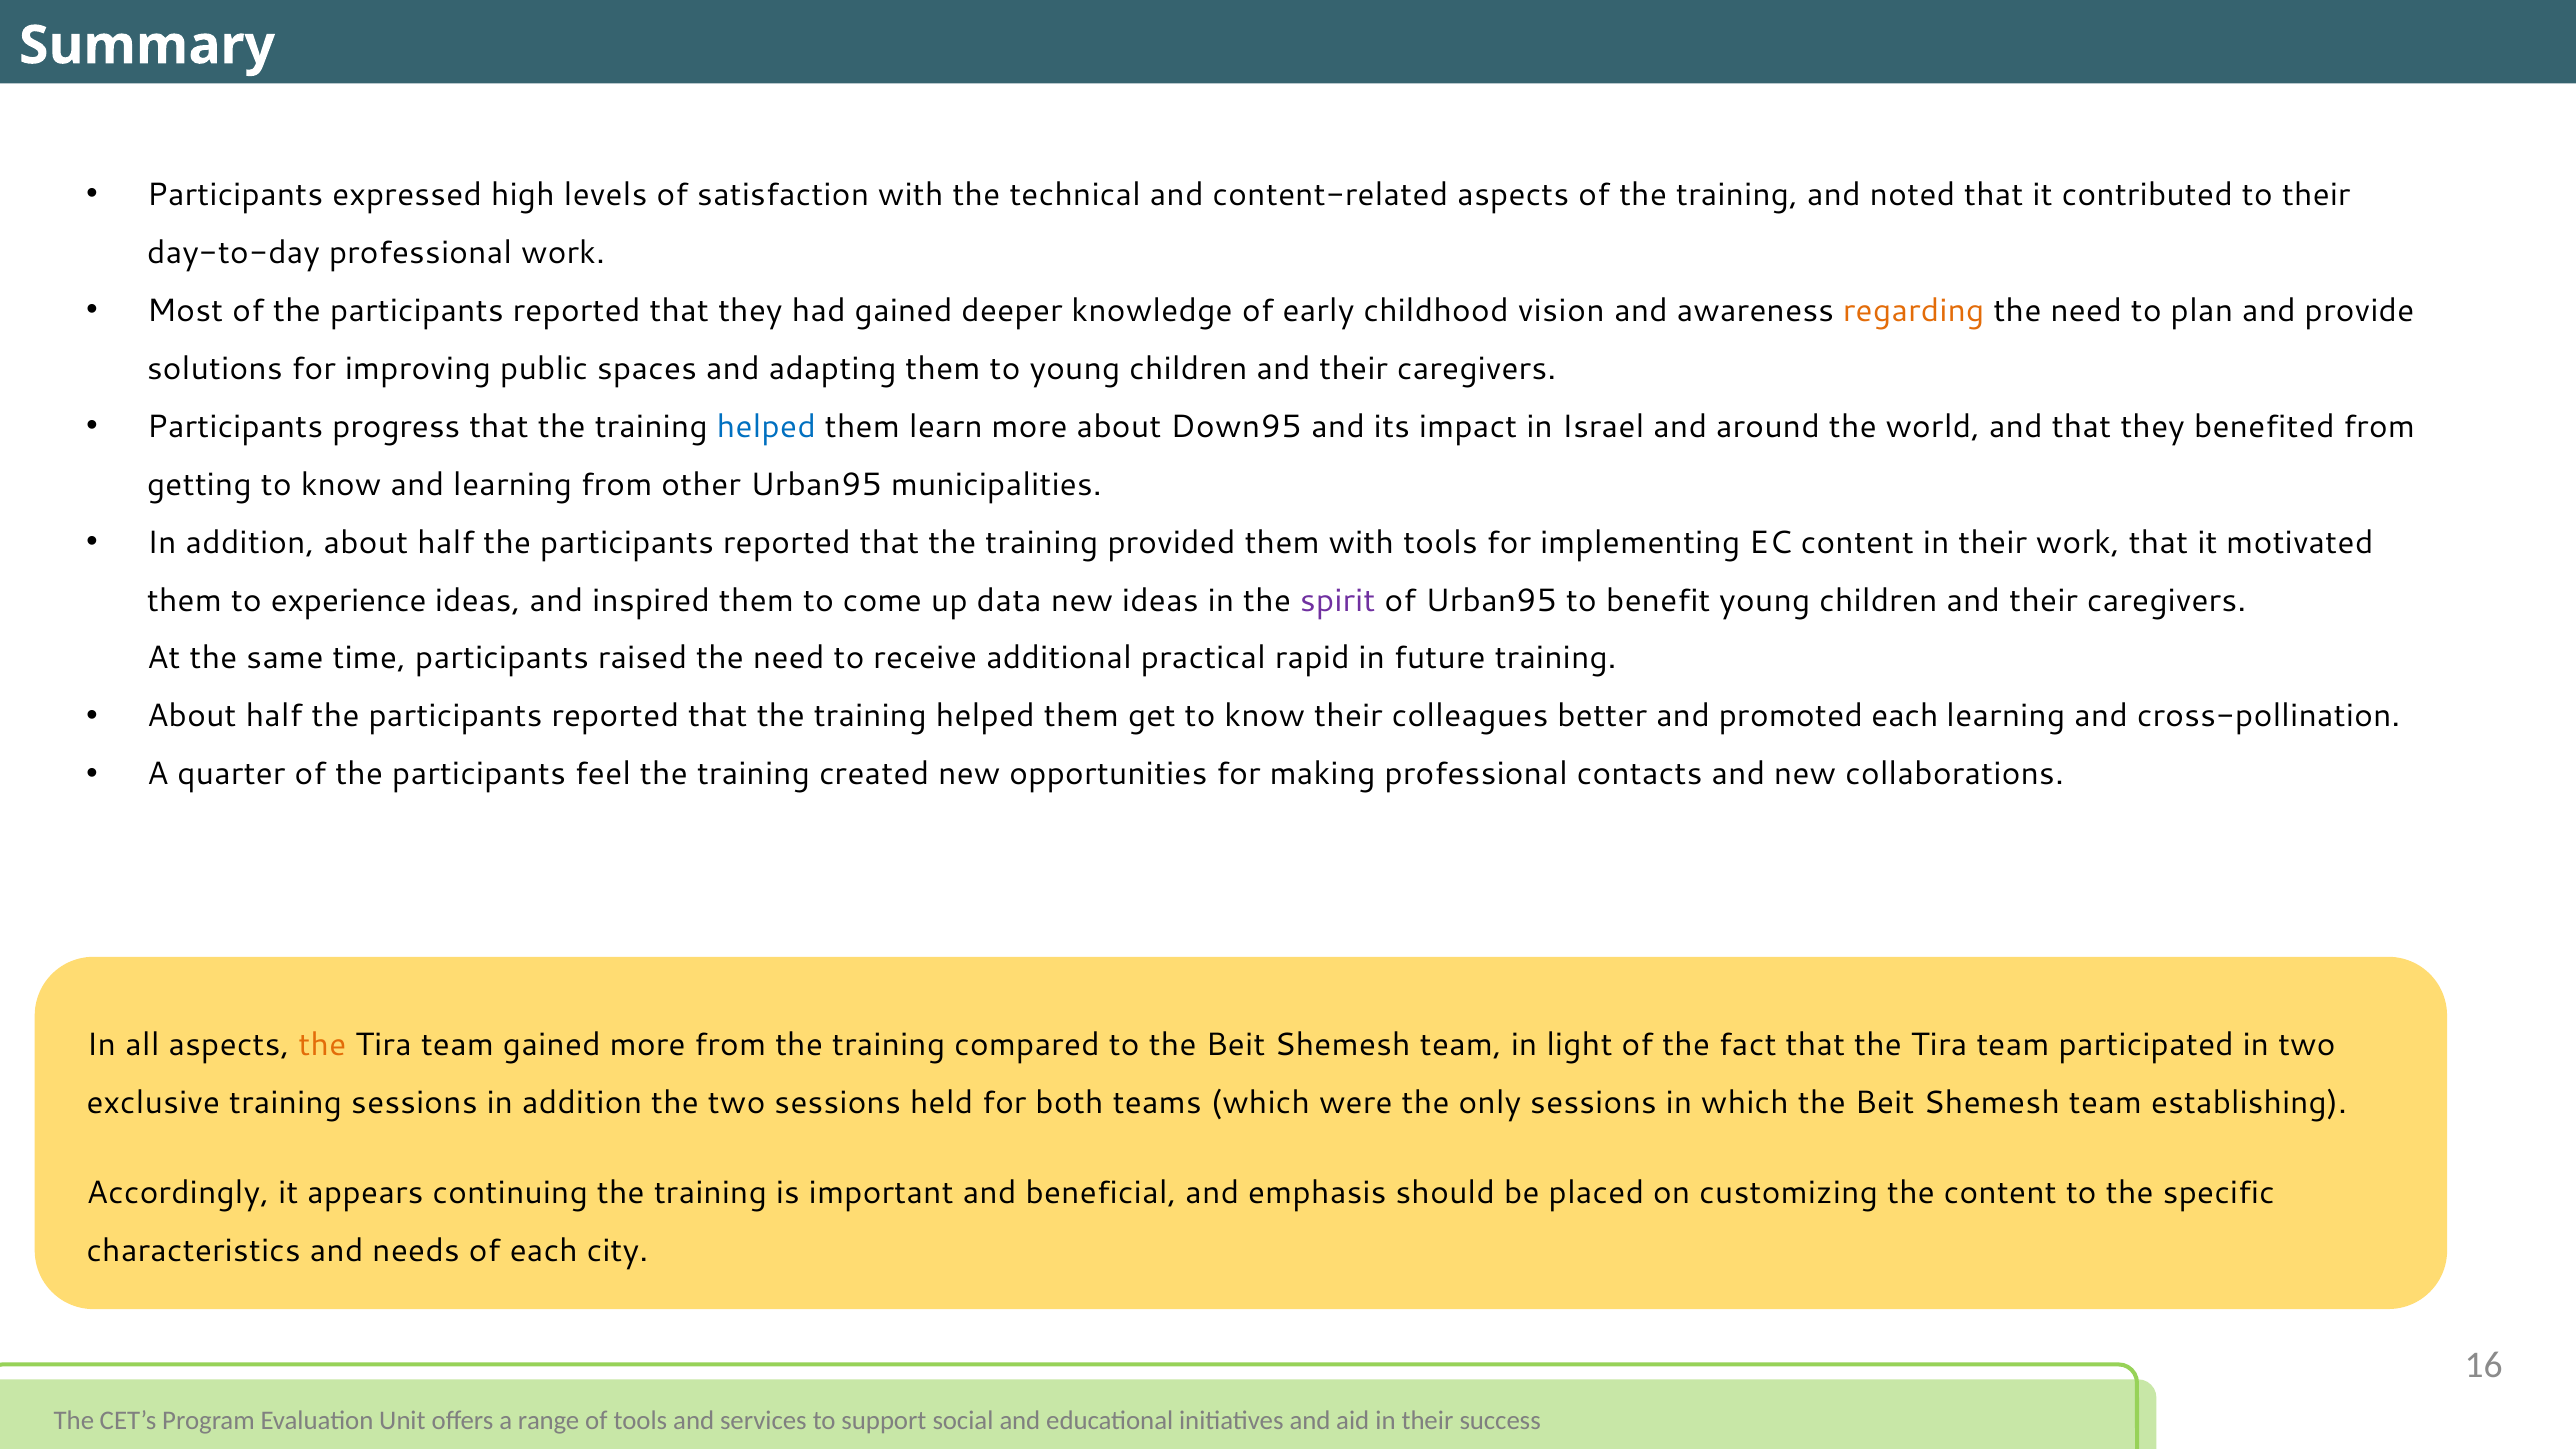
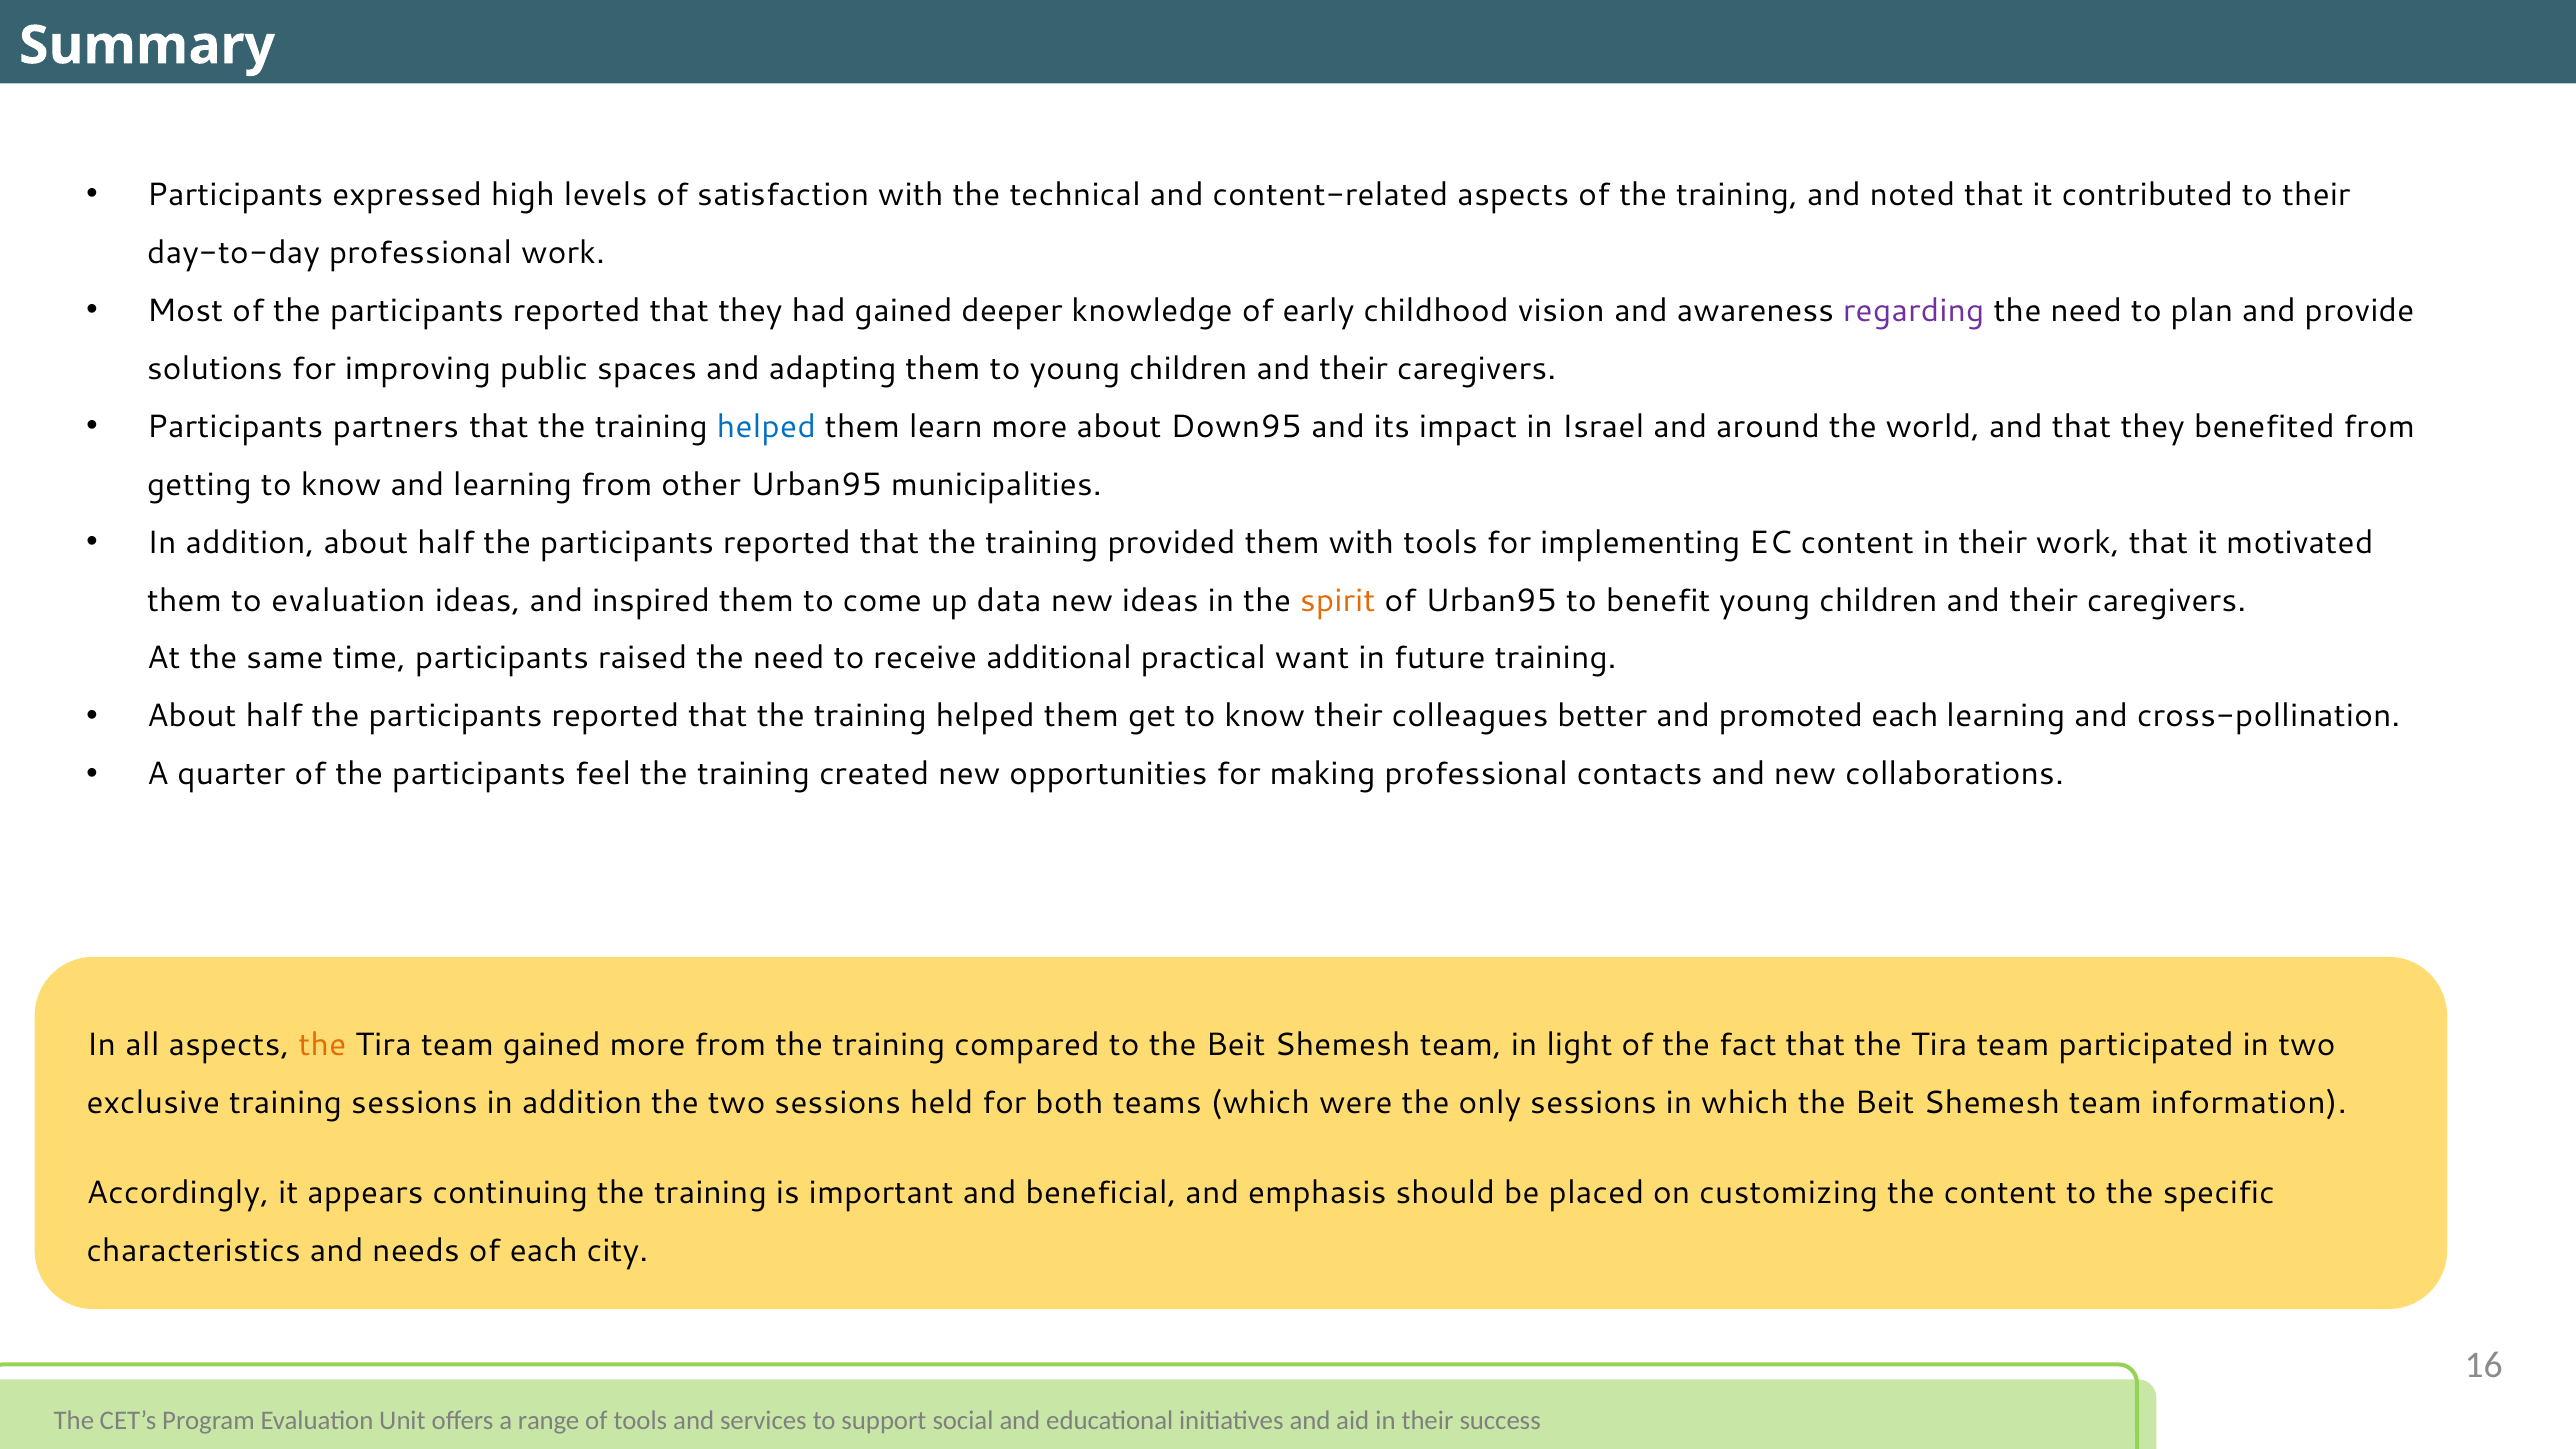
regarding colour: orange -> purple (1914, 311)
progress: progress -> partners (396, 427)
to experience: experience -> evaluation (348, 600)
spirit colour: purple -> orange (1338, 600)
rapid: rapid -> want (1312, 658)
establishing: establishing -> information (2249, 1103)
